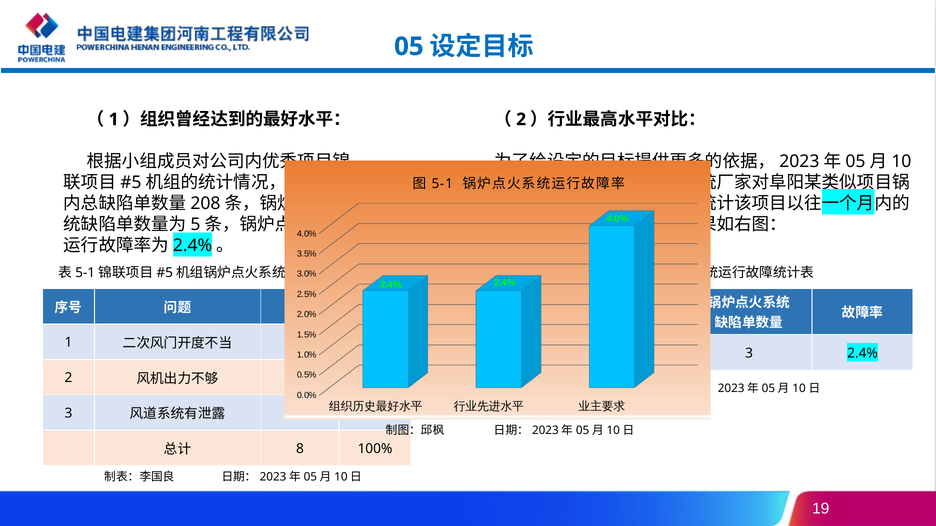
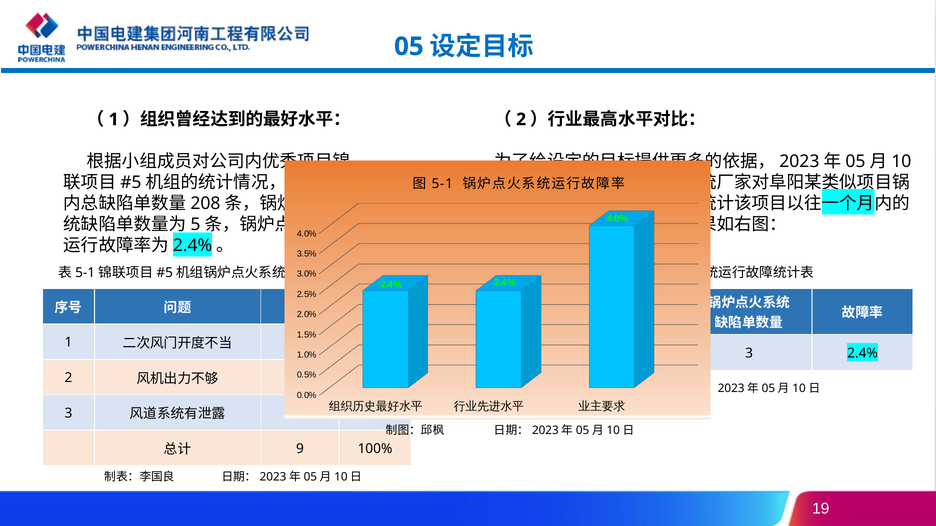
8: 8 -> 9 (300, 449)
